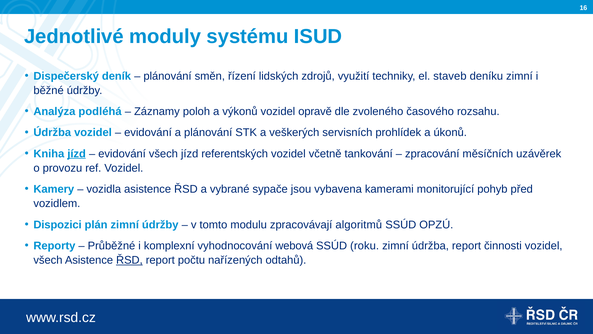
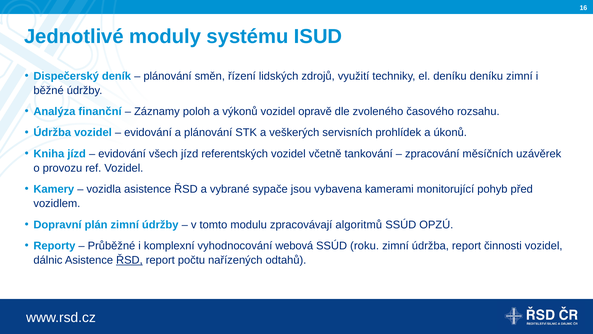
el staveb: staveb -> deníku (450, 76)
podléhá: podléhá -> finanční (100, 111)
jízd underline: present -> none (77, 153)
Dispozici: Dispozici -> Dopravní (58, 224)
všech: všech -> dálnic (48, 260)
